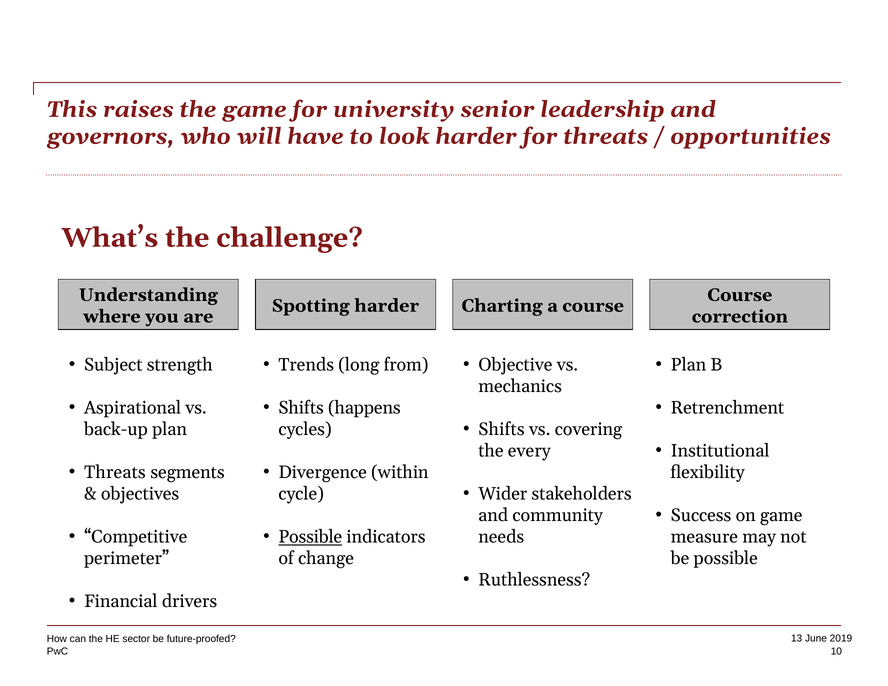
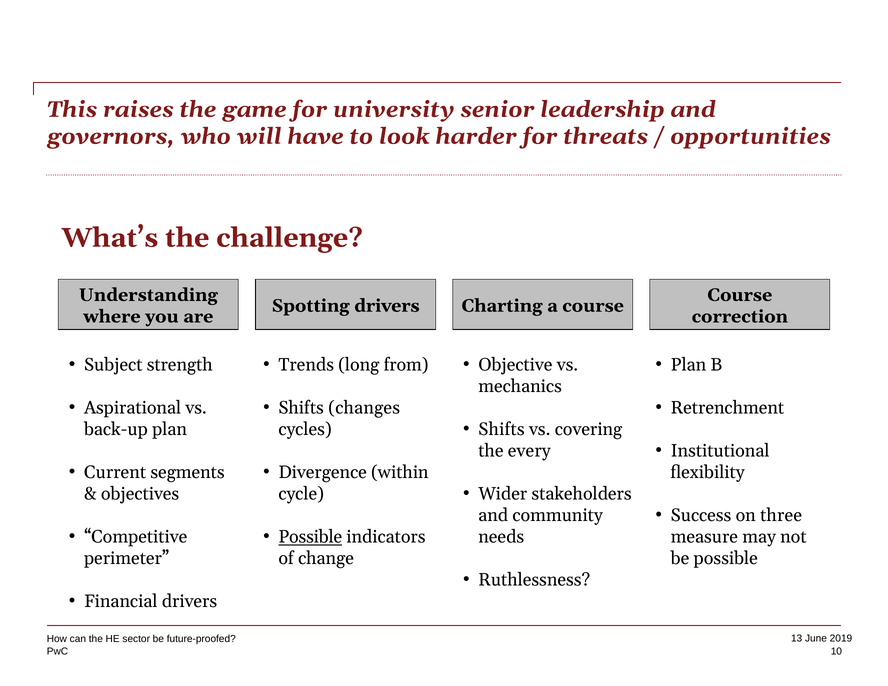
Spotting harder: harder -> drivers (387, 306)
happens: happens -> changes (364, 408)
Threats: Threats -> Current (115, 472)
on game: game -> three (781, 515)
